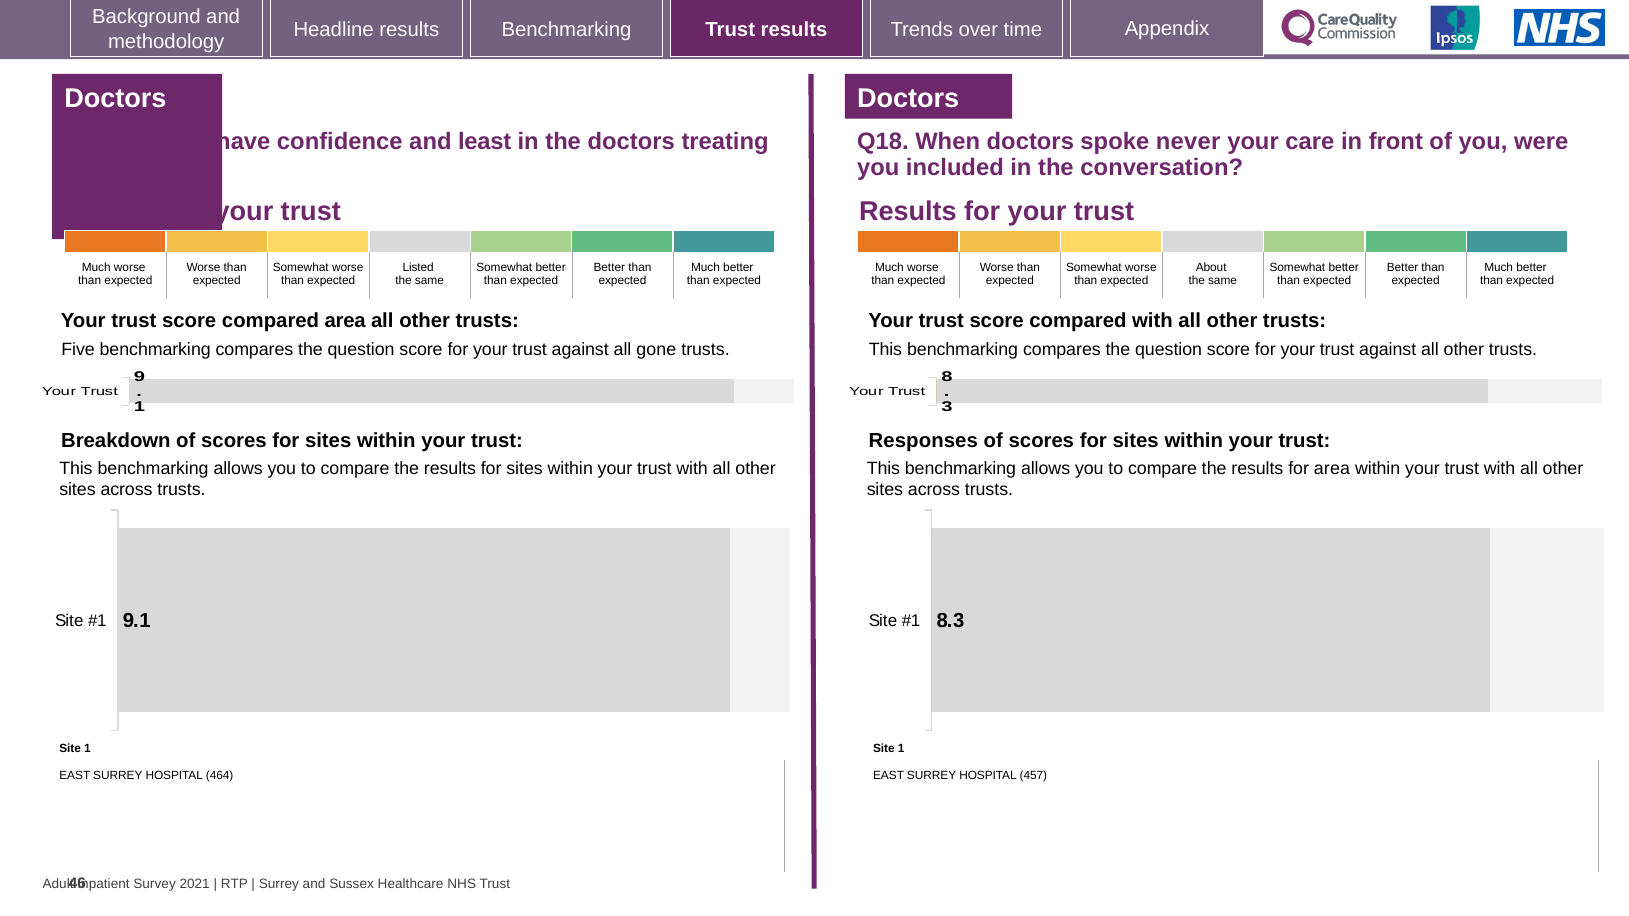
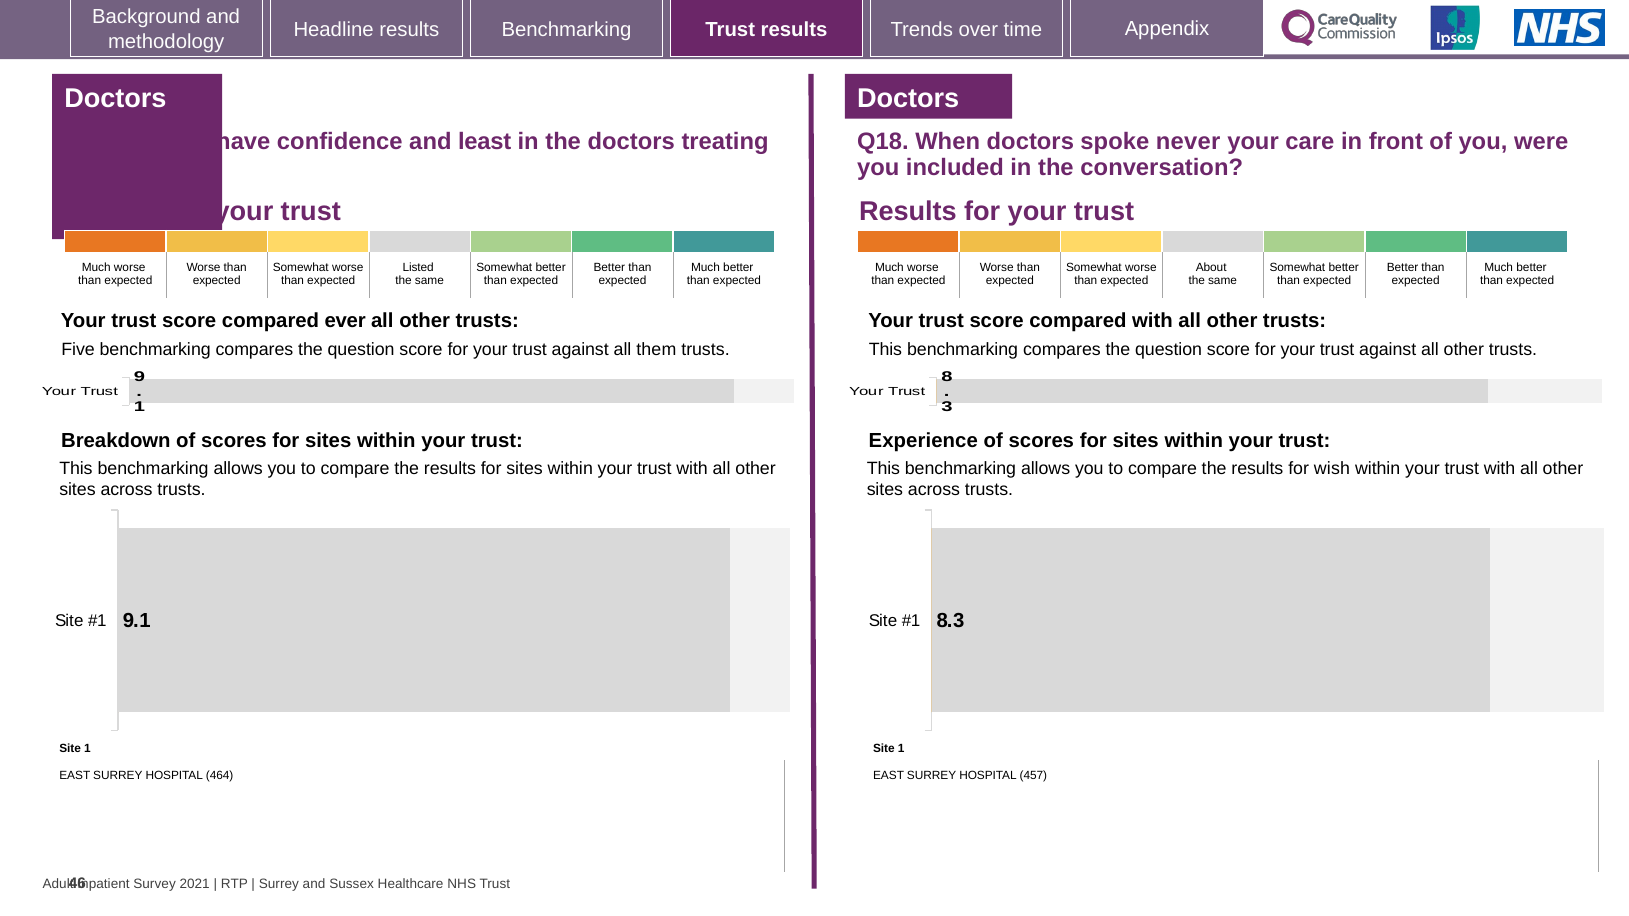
compared area: area -> ever (345, 321)
gone: gone -> them (656, 350)
Responses: Responses -> Experience (923, 441)
for area: area -> wish (1332, 468)
